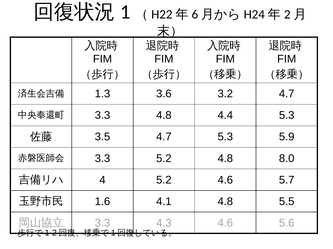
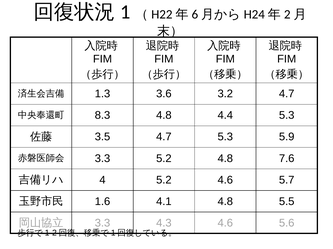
3.3: 3.3 -> 8.3 (102, 116)
8.0: 8.0 -> 7.6 (287, 159)
